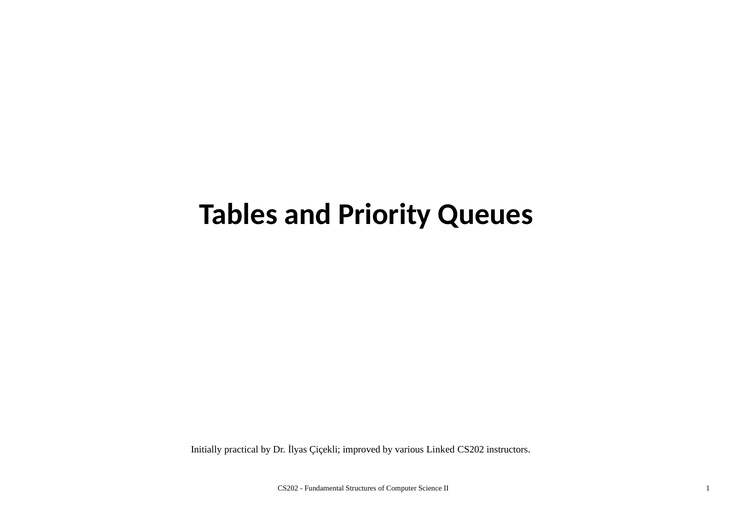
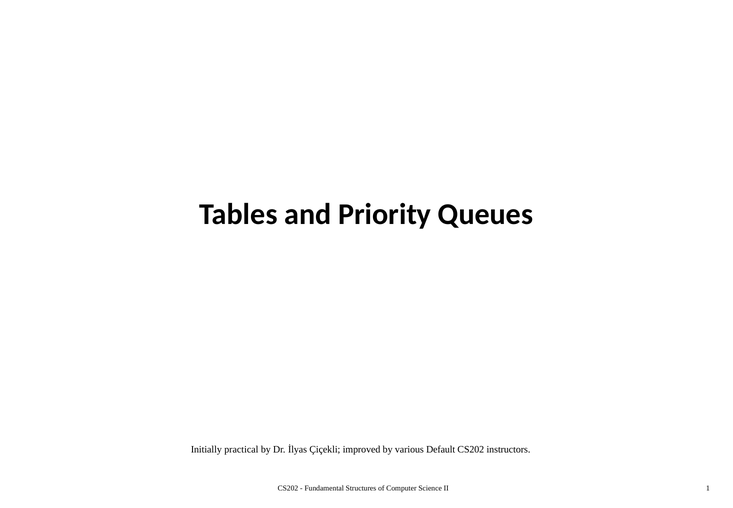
Linked: Linked -> Default (441, 449)
